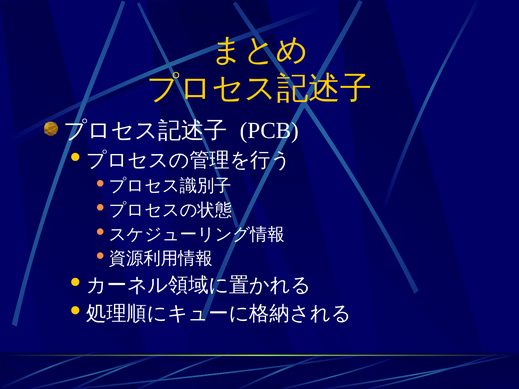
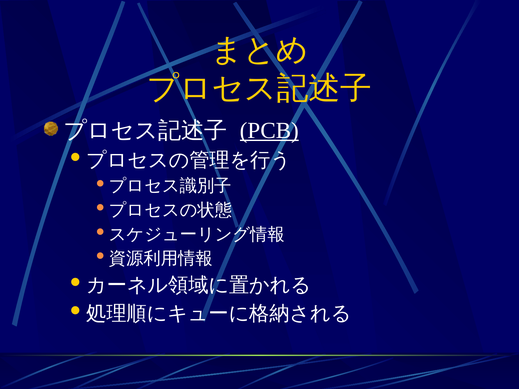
PCB underline: none -> present (269, 130)
